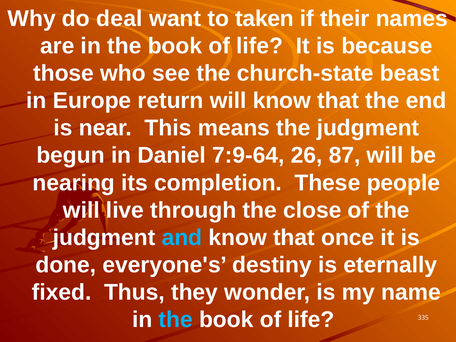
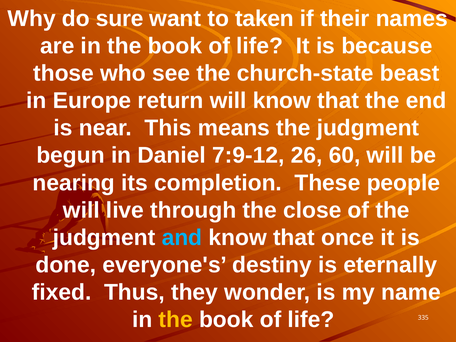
deal: deal -> sure (120, 19)
7:9-64: 7:9-64 -> 7:9-12 (248, 155)
87: 87 -> 60 (345, 155)
the colour: light blue -> yellow (176, 320)
